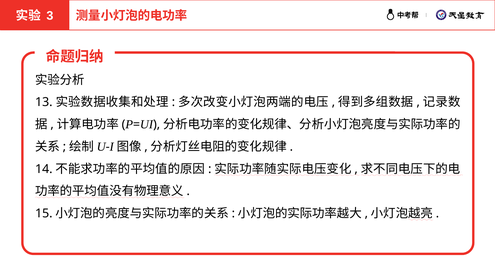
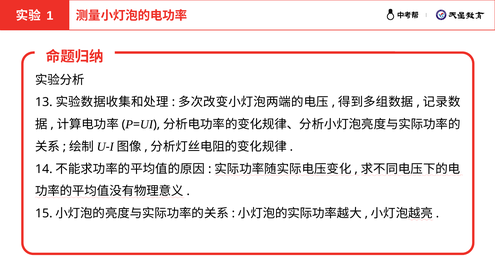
3: 3 -> 1 (50, 16)
